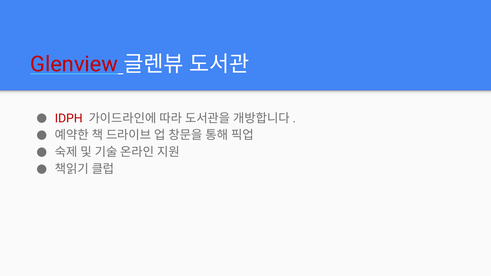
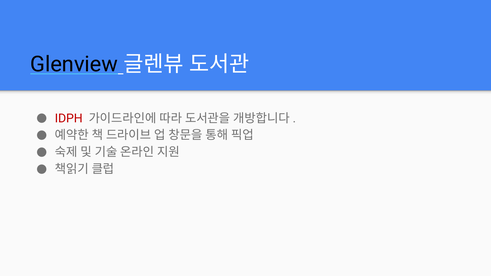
Glenview colour: red -> black (74, 64)
